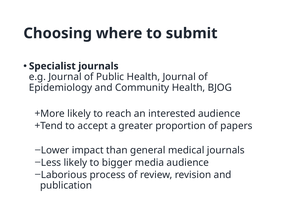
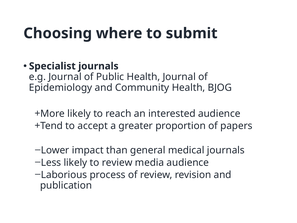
to bigger: bigger -> review (117, 162)
